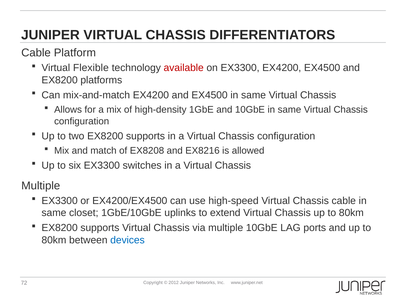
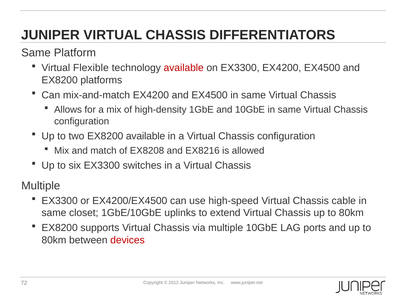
Cable: Cable -> Same (36, 53)
two EX8200 supports: supports -> available (146, 136)
devices colour: blue -> red (127, 240)
